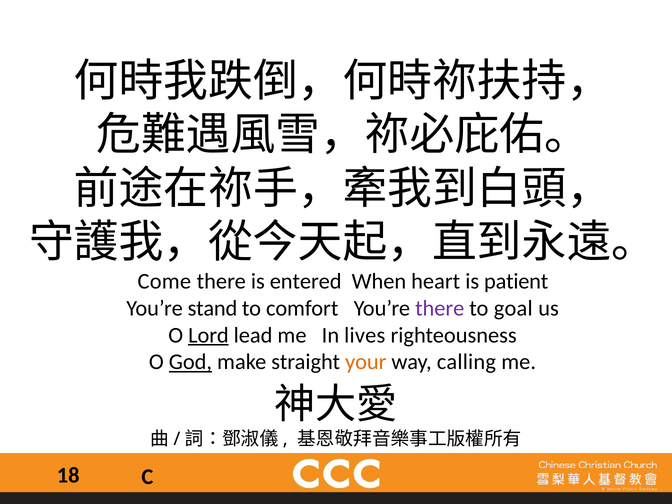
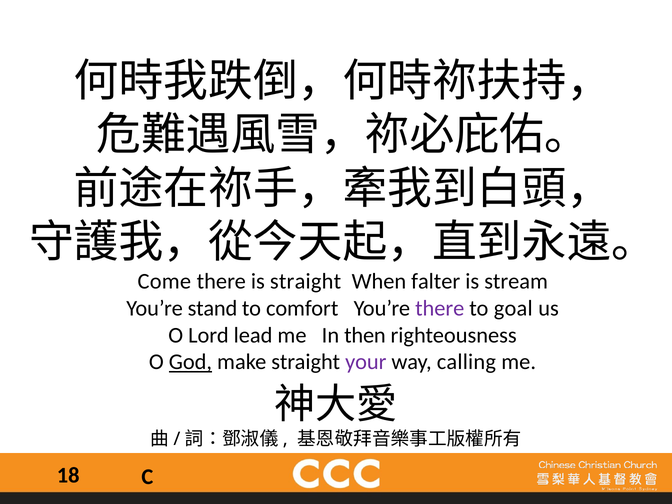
is entered: entered -> straight (306, 281)
heart: heart -> falter (436, 281)
patient: patient -> stream (516, 281)
Lord underline: present -> none (208, 335)
lives: lives -> then (365, 335)
your colour: orange -> purple (366, 362)
